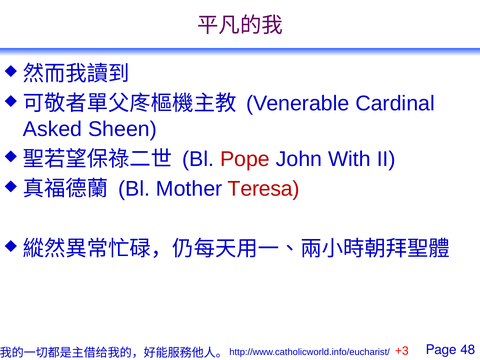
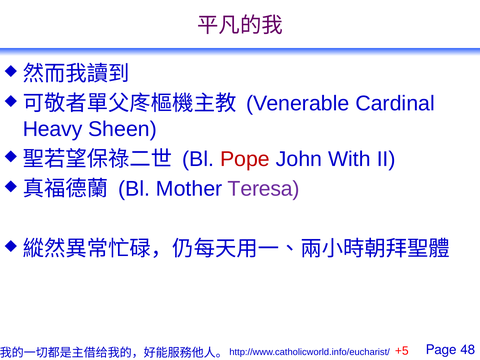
Asked: Asked -> Heavy (53, 129)
Teresa colour: red -> purple (264, 189)
+3: +3 -> +5 (402, 351)
